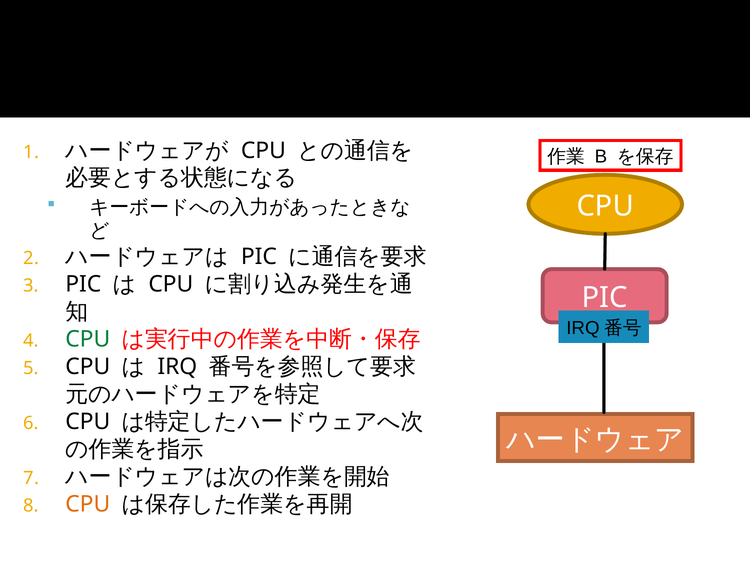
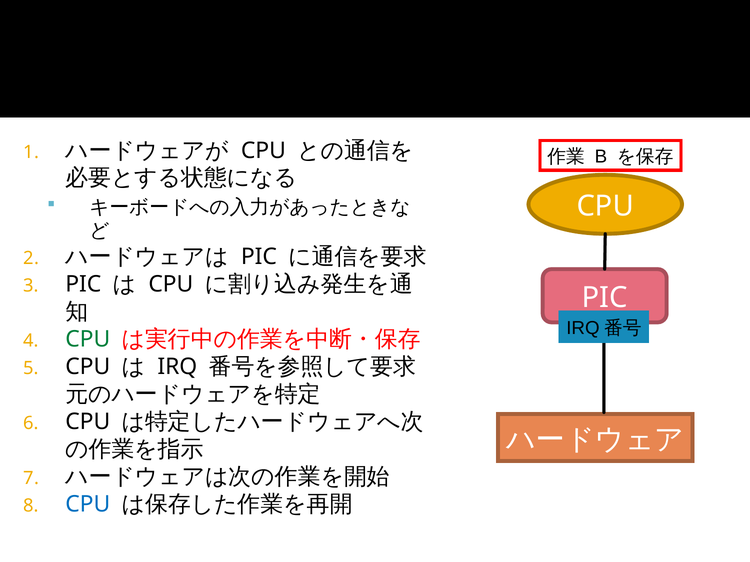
CPU colour: orange -> blue (88, 504)
